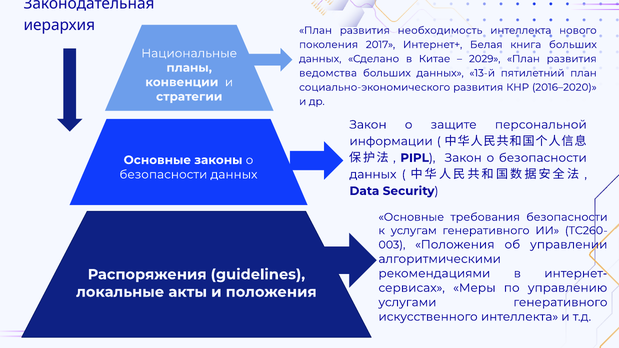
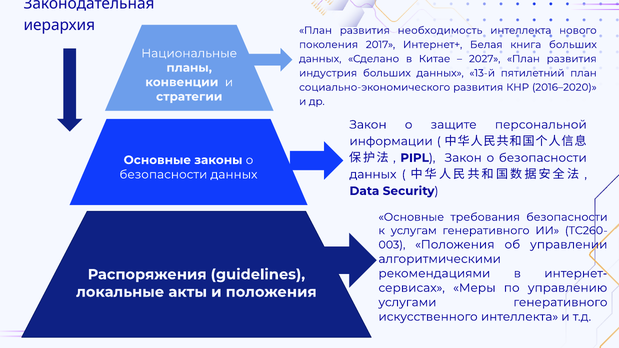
2029: 2029 -> 2027 (485, 59)
ведомства: ведомства -> индустрия (328, 73)
